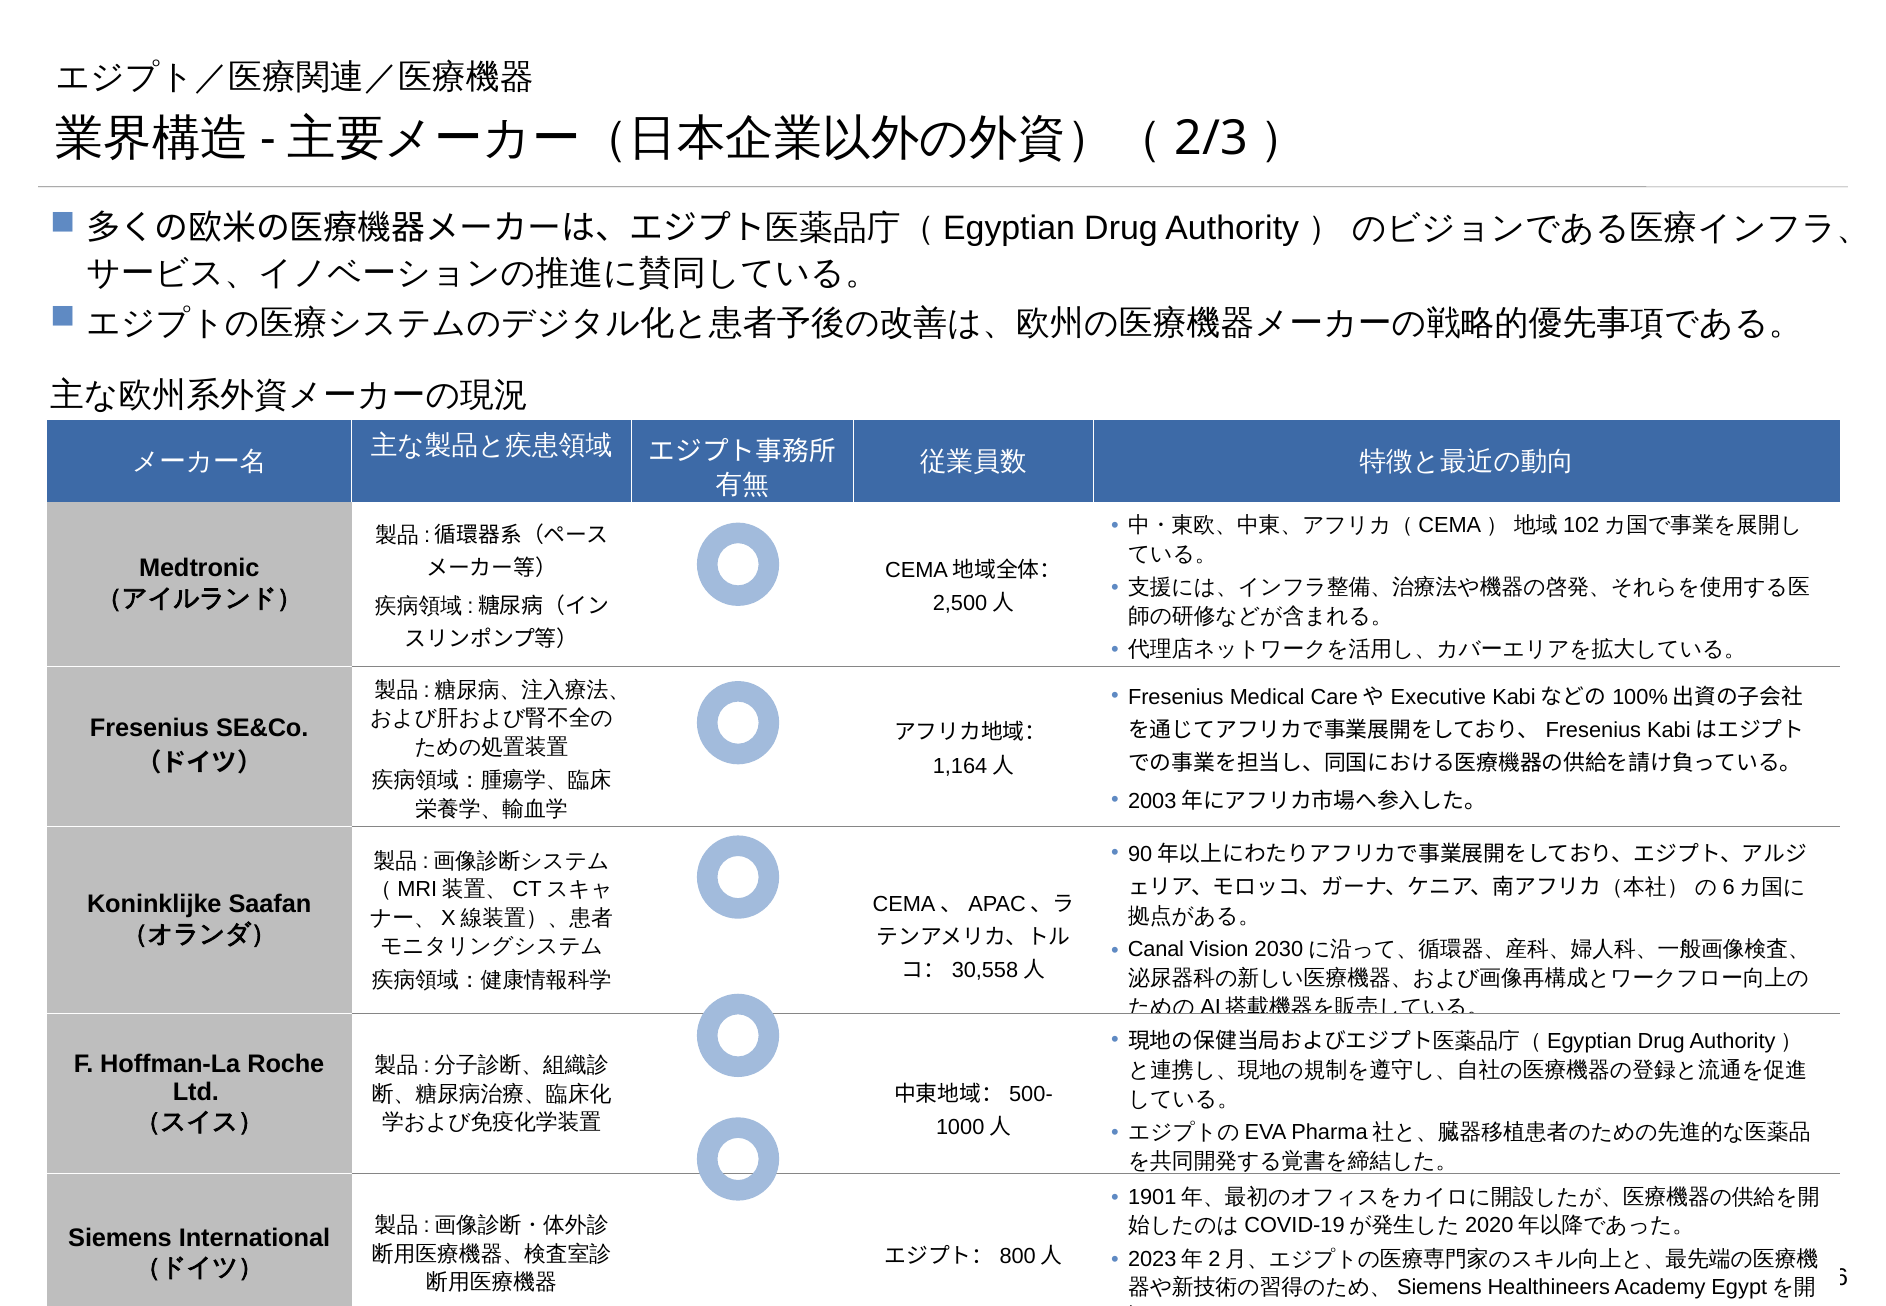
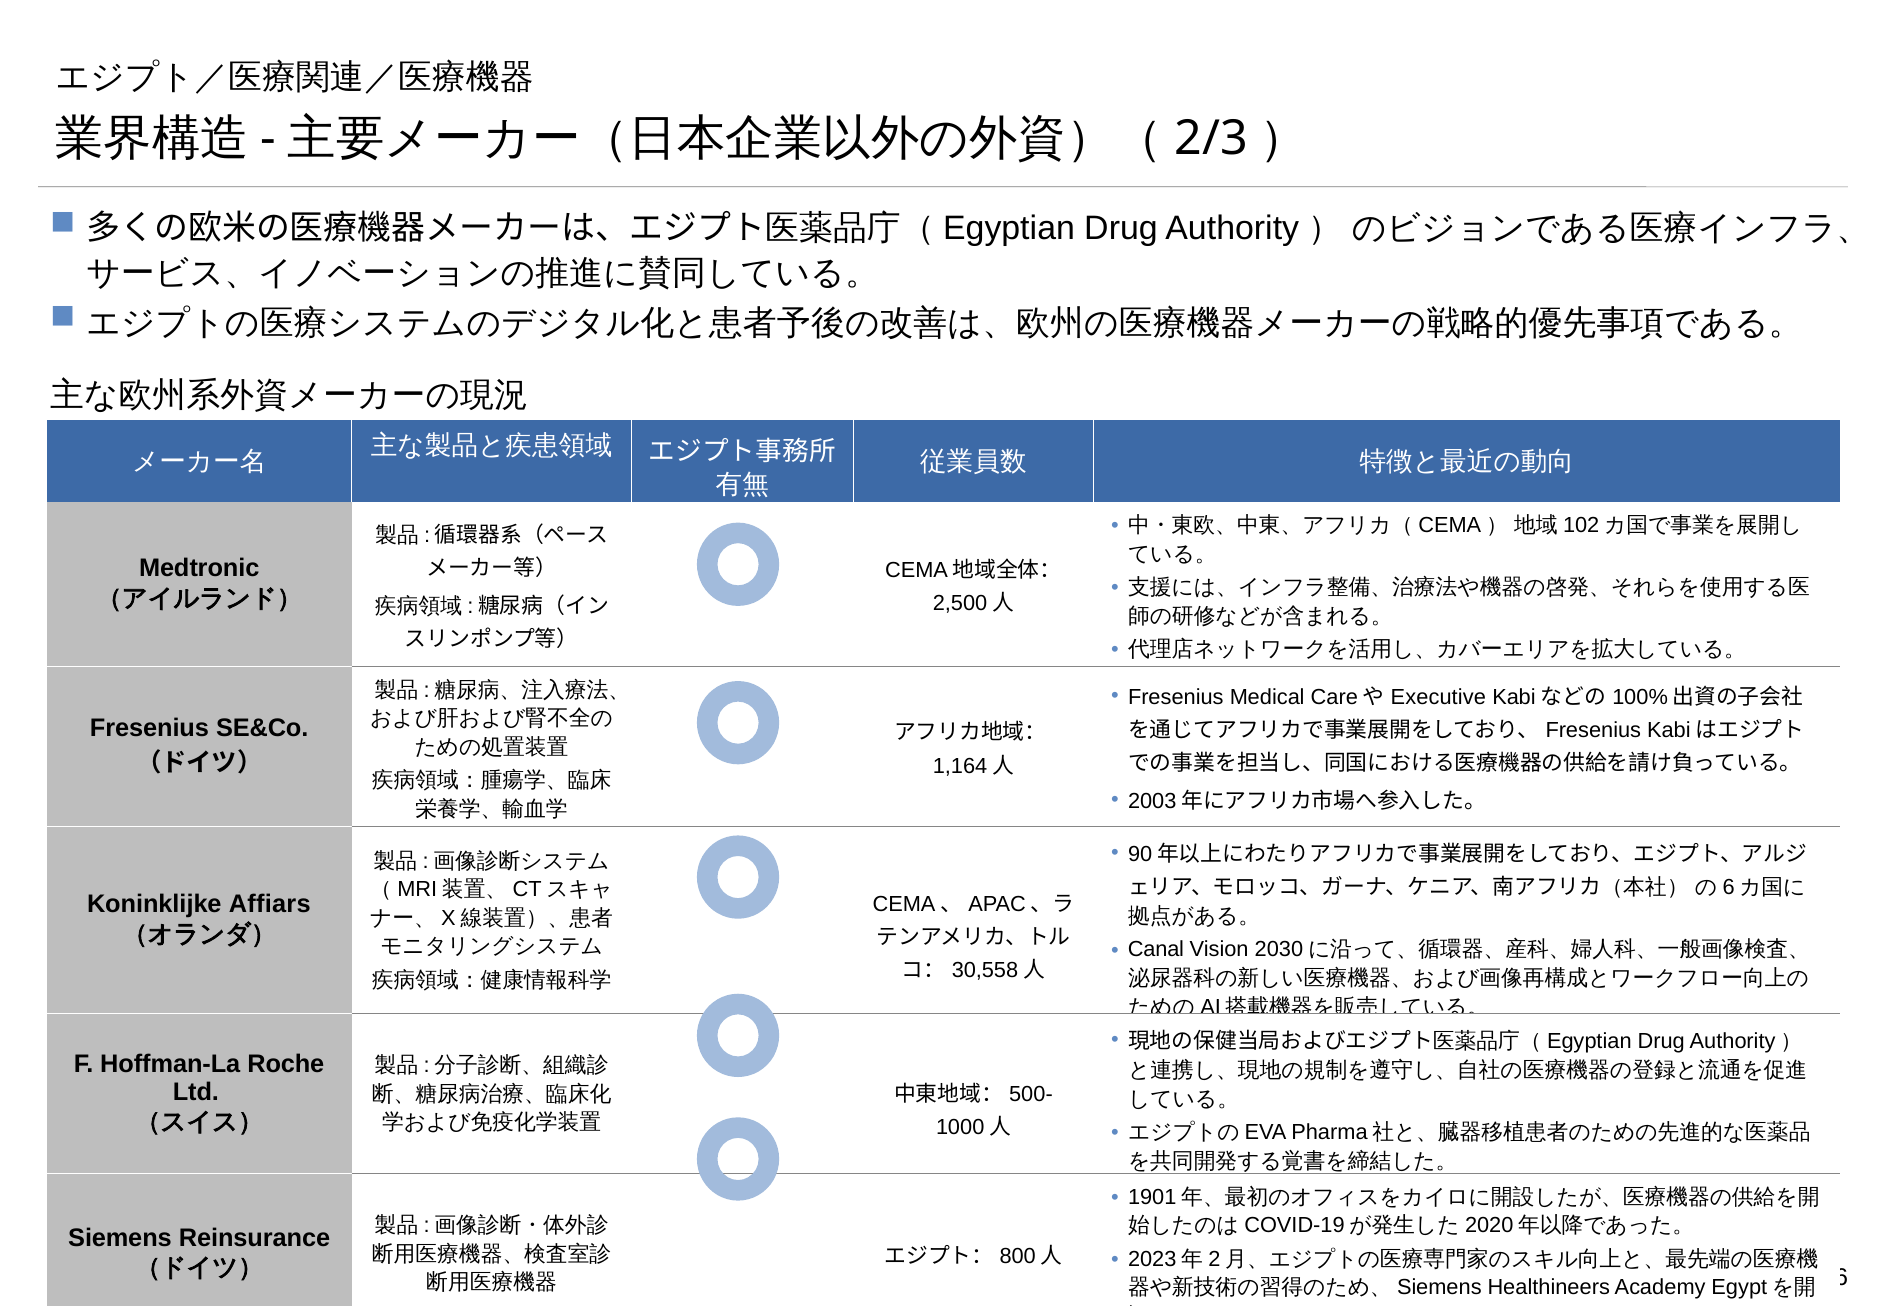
Saafan: Saafan -> Affiars (270, 904)
International: International -> Reinsurance (255, 1237)
